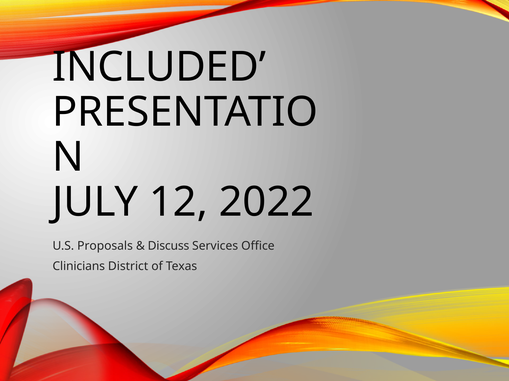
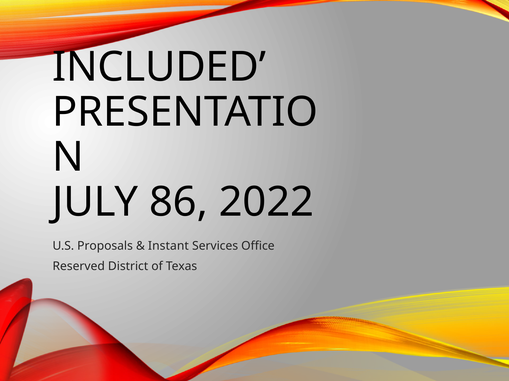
12: 12 -> 86 (178, 202)
Discuss: Discuss -> Instant (168, 247)
Clinicians: Clinicians -> Reserved (79, 267)
